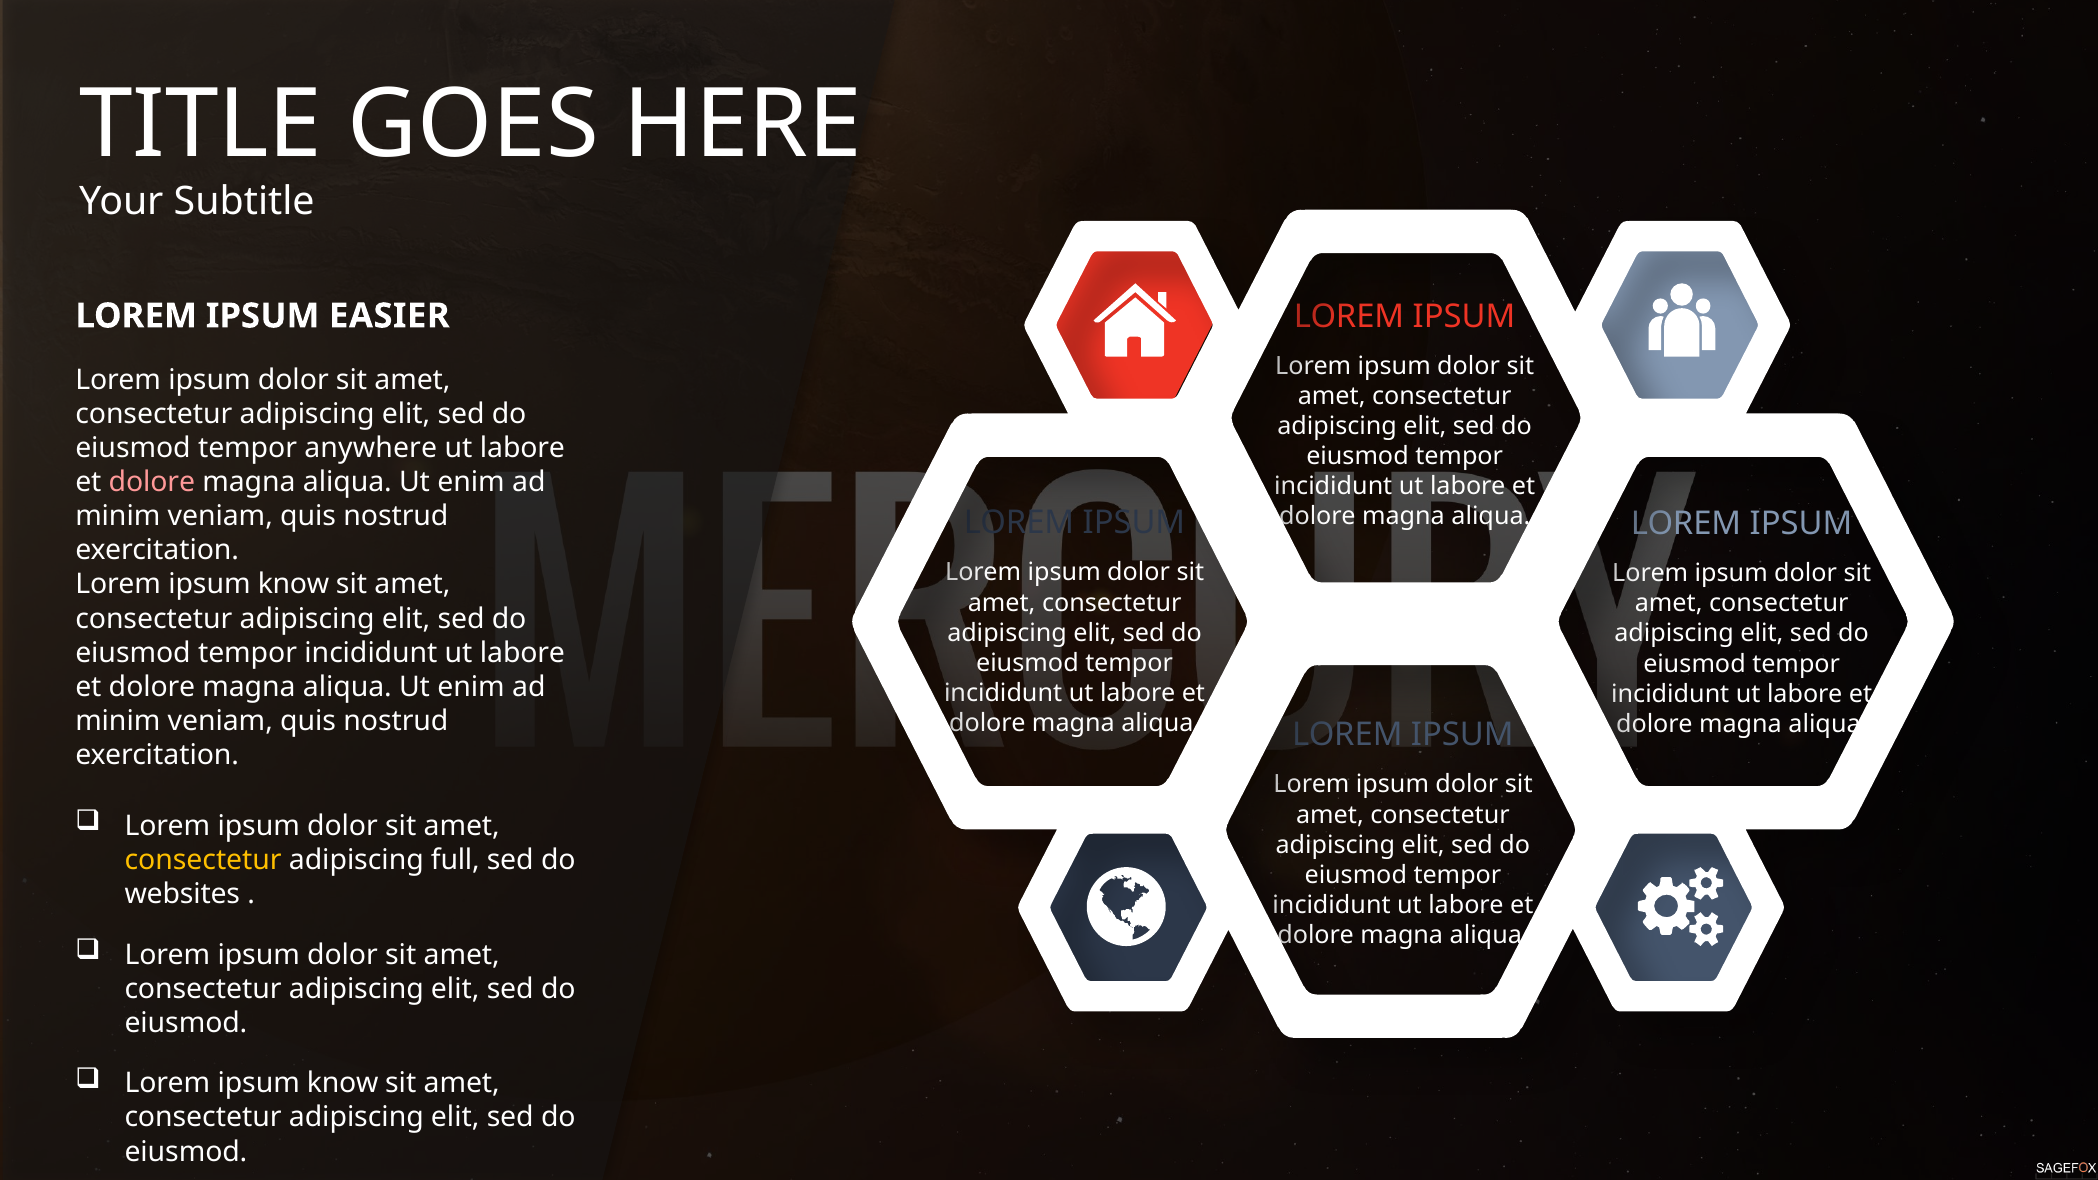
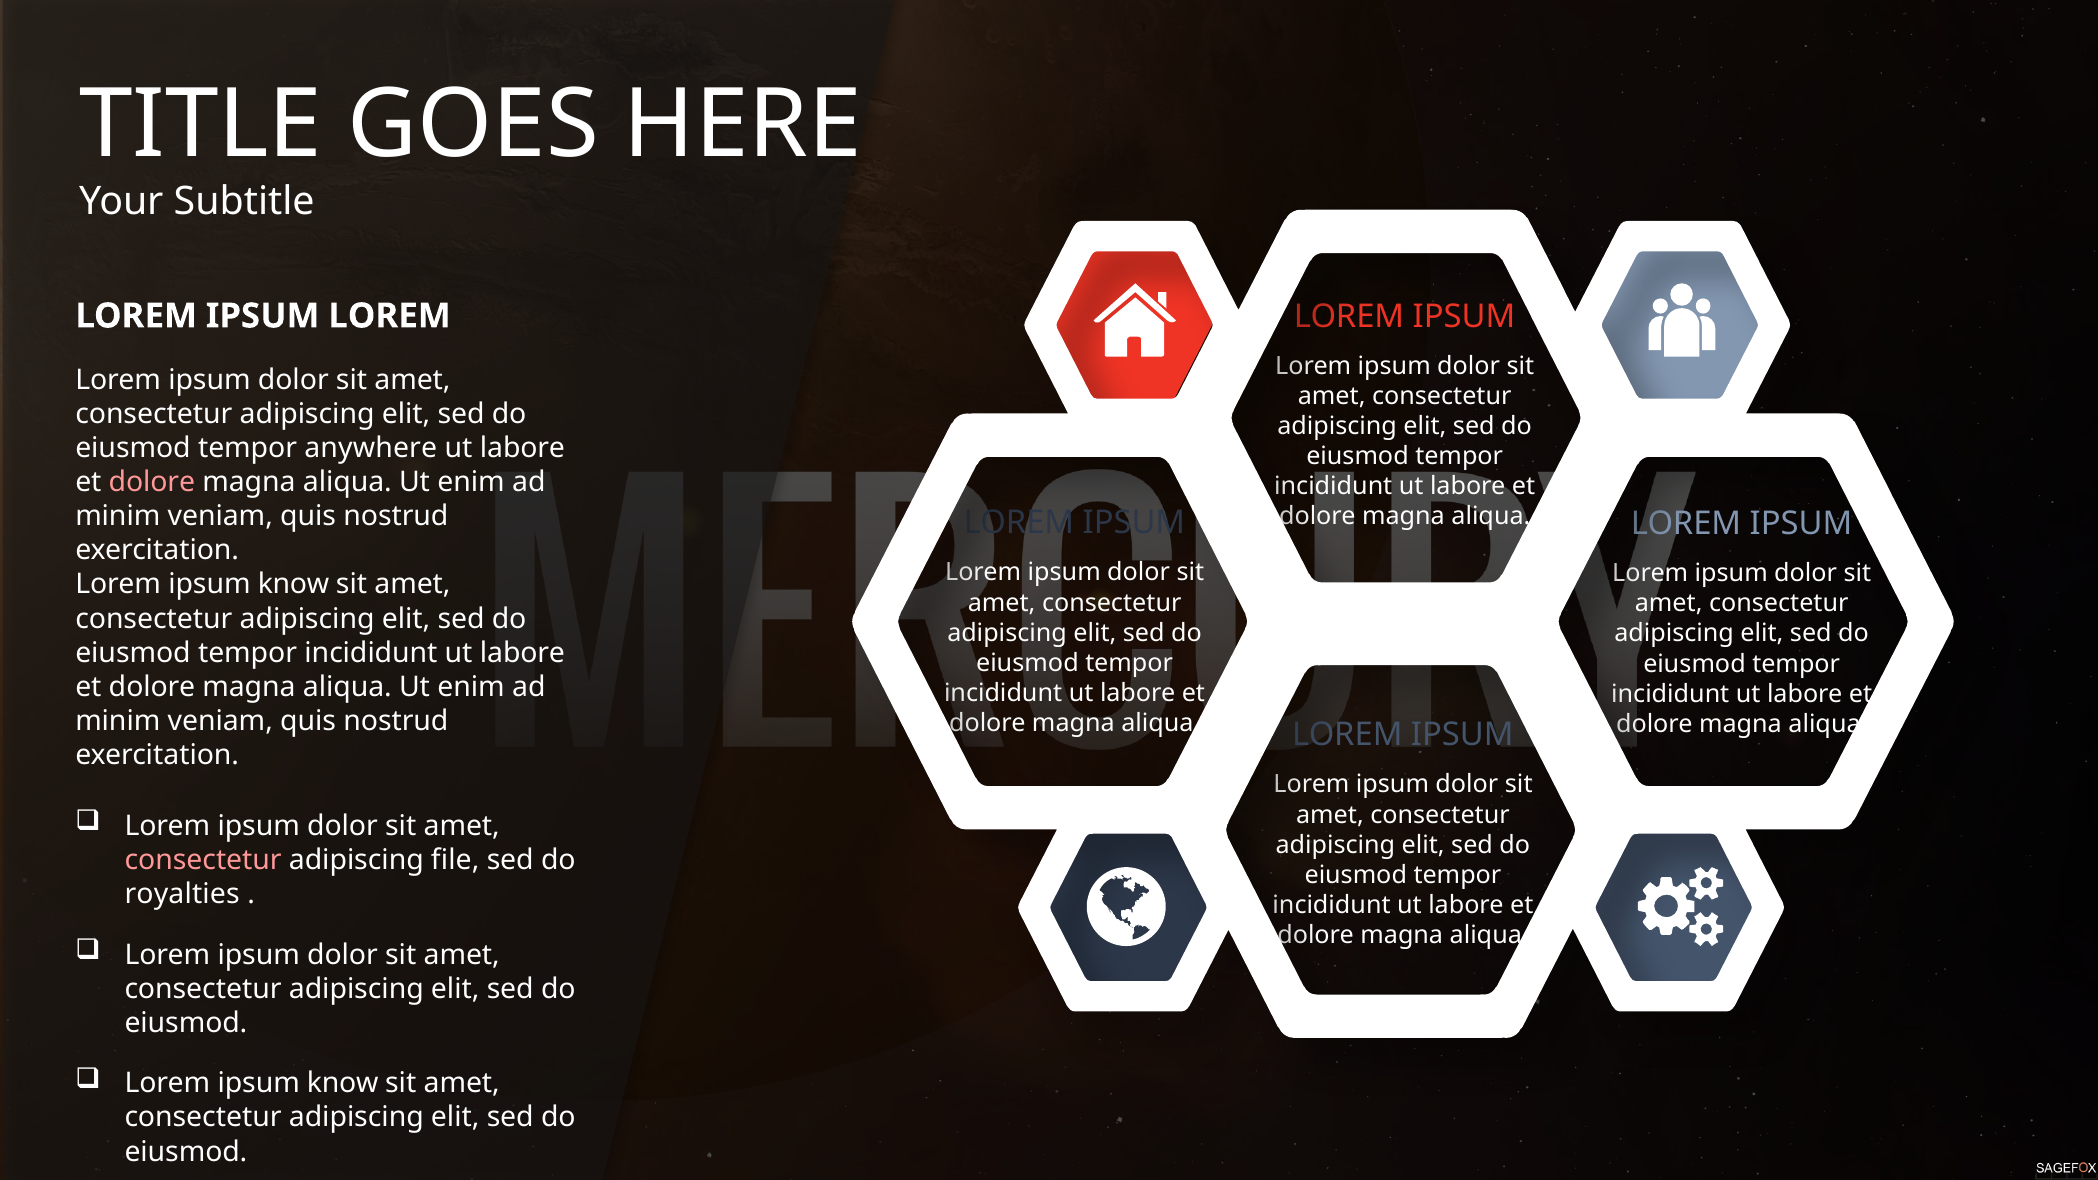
EASIER: EASIER -> LOREM (390, 316)
consectetur colour: yellow -> pink (203, 860)
full: full -> file (455, 860)
websites: websites -> royalties (182, 894)
